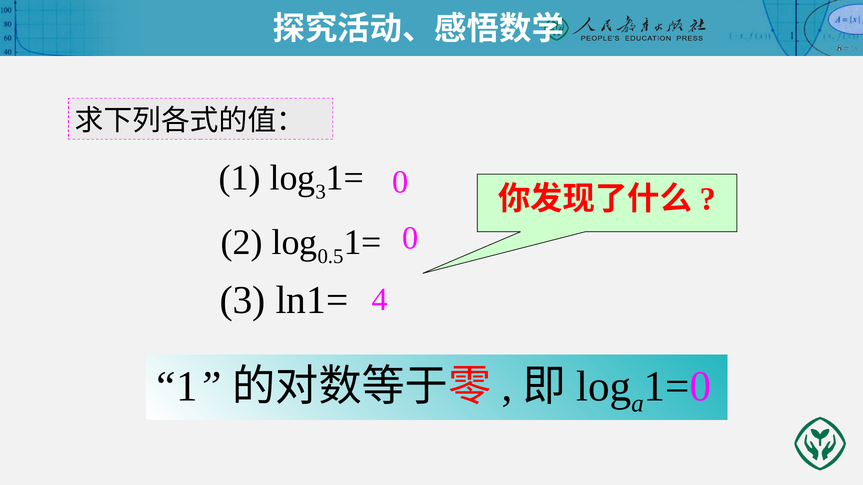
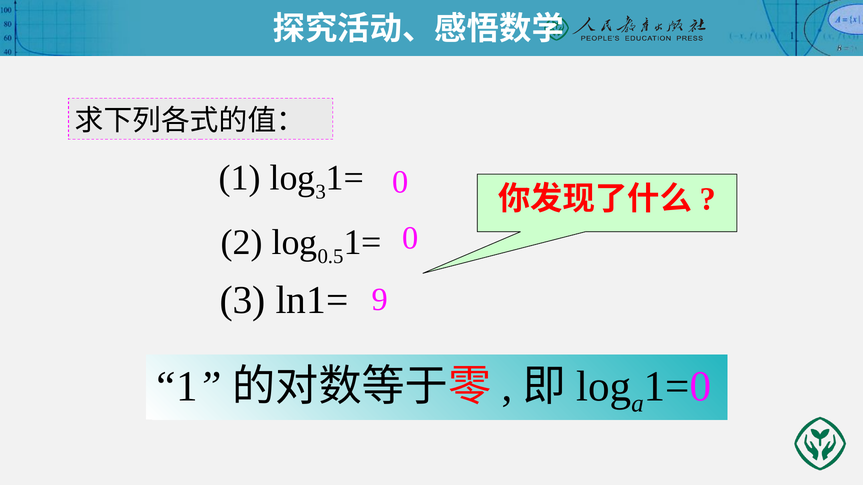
4: 4 -> 9 (380, 300)
